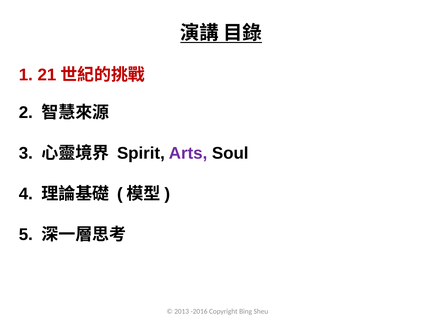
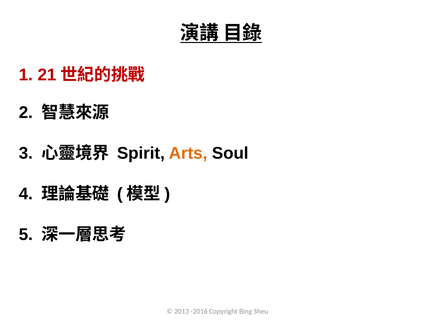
Arts colour: purple -> orange (188, 153)
